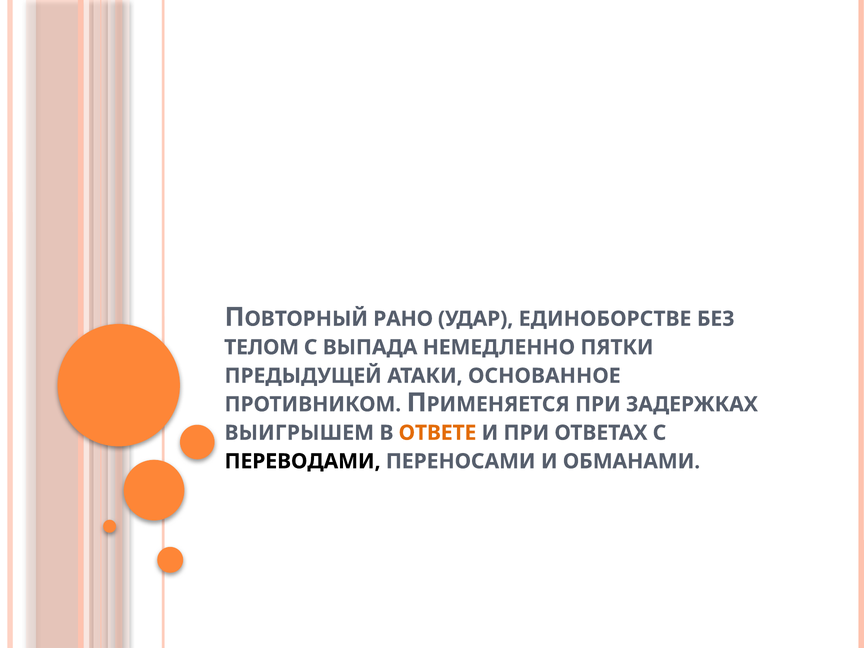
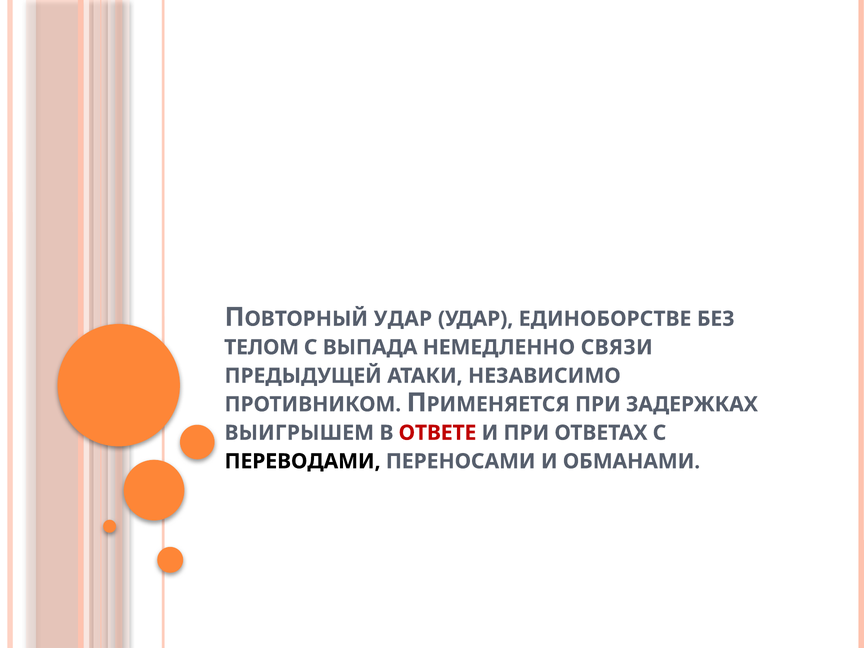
РАНО: РАНО -> УДАР (403, 319)
ПЯТКИ: ПЯТКИ -> СВЯЗИ (617, 347)
ОСНОВАННОЕ: ОСНОВАННОЕ -> НЕЗАВИСИМО (544, 376)
ОТВЕТЕ colour: orange -> red (437, 433)
